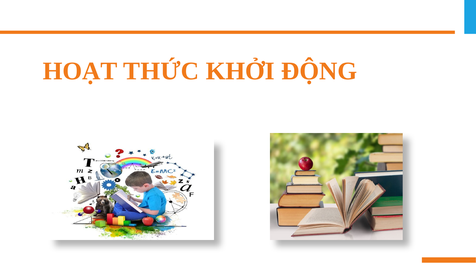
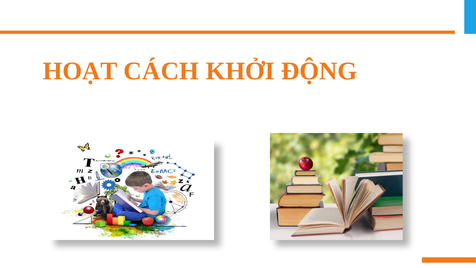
THỨC: THỨC -> CÁCH (161, 71)
